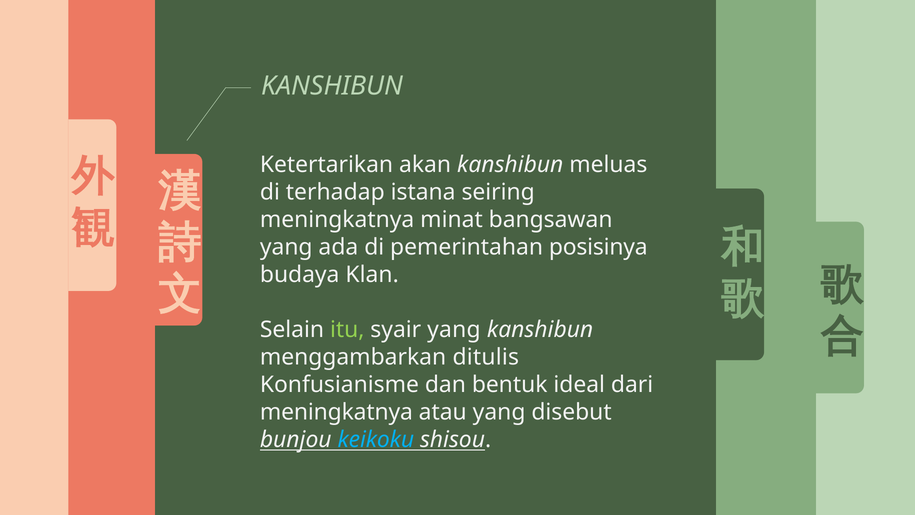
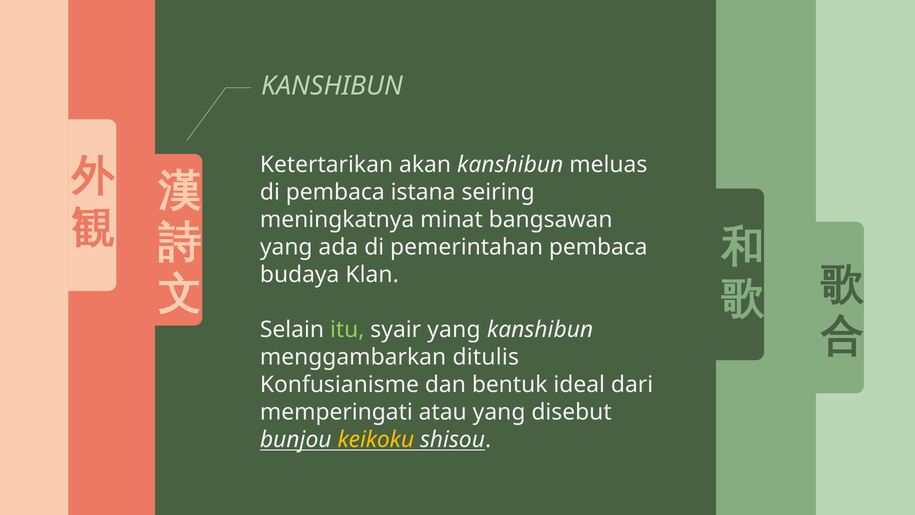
di terhadap: terhadap -> pembaca (335, 192)
pemerintahan posisinya: posisinya -> pembaca (598, 247)
meningkatnya: meningkatnya -> memperingati (336, 412)
keikoku colour: light blue -> yellow (376, 439)
